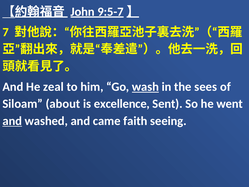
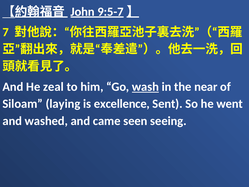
sees: sees -> near (206, 87)
about: about -> laying (63, 104)
and underline: present -> none (12, 121)
faith: faith -> seen (135, 121)
